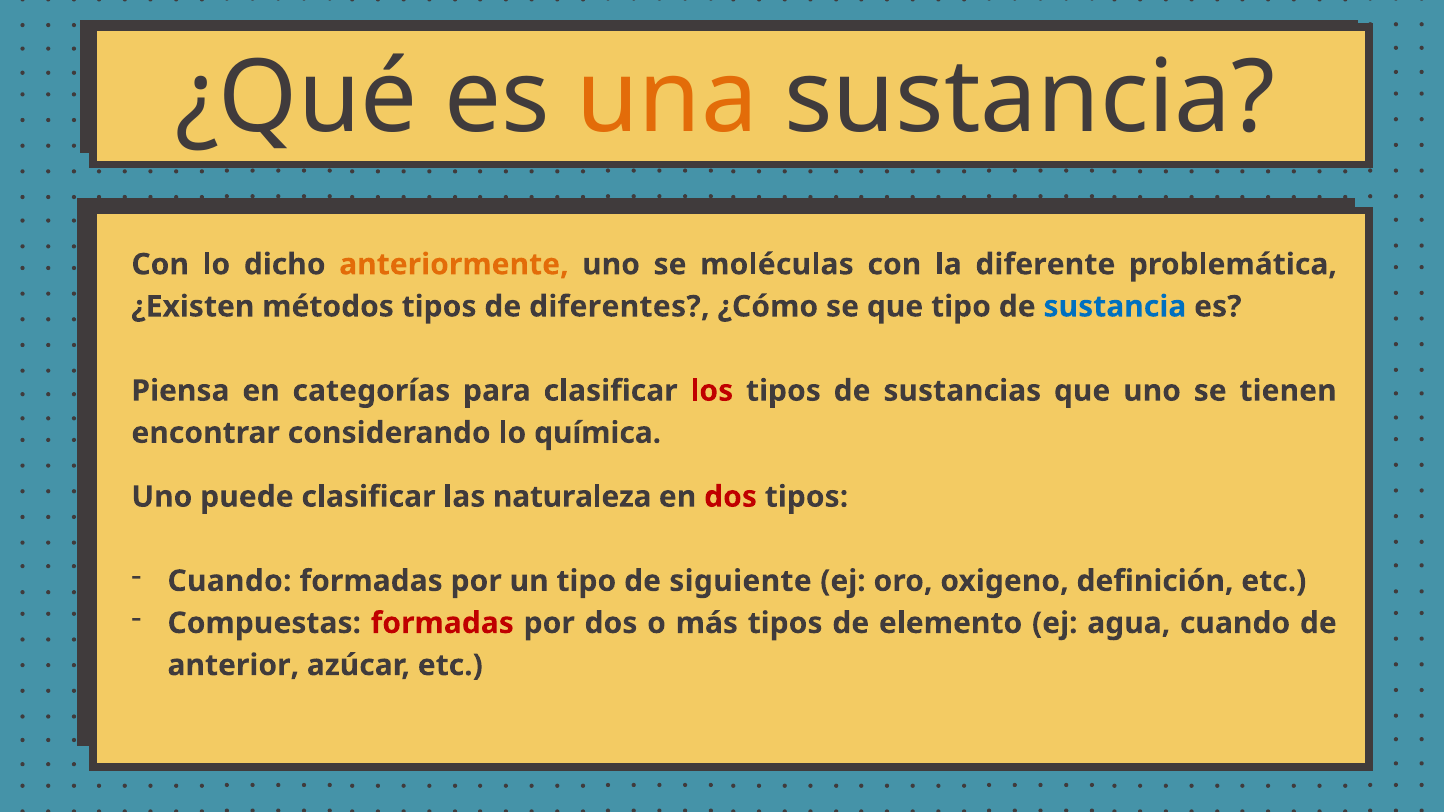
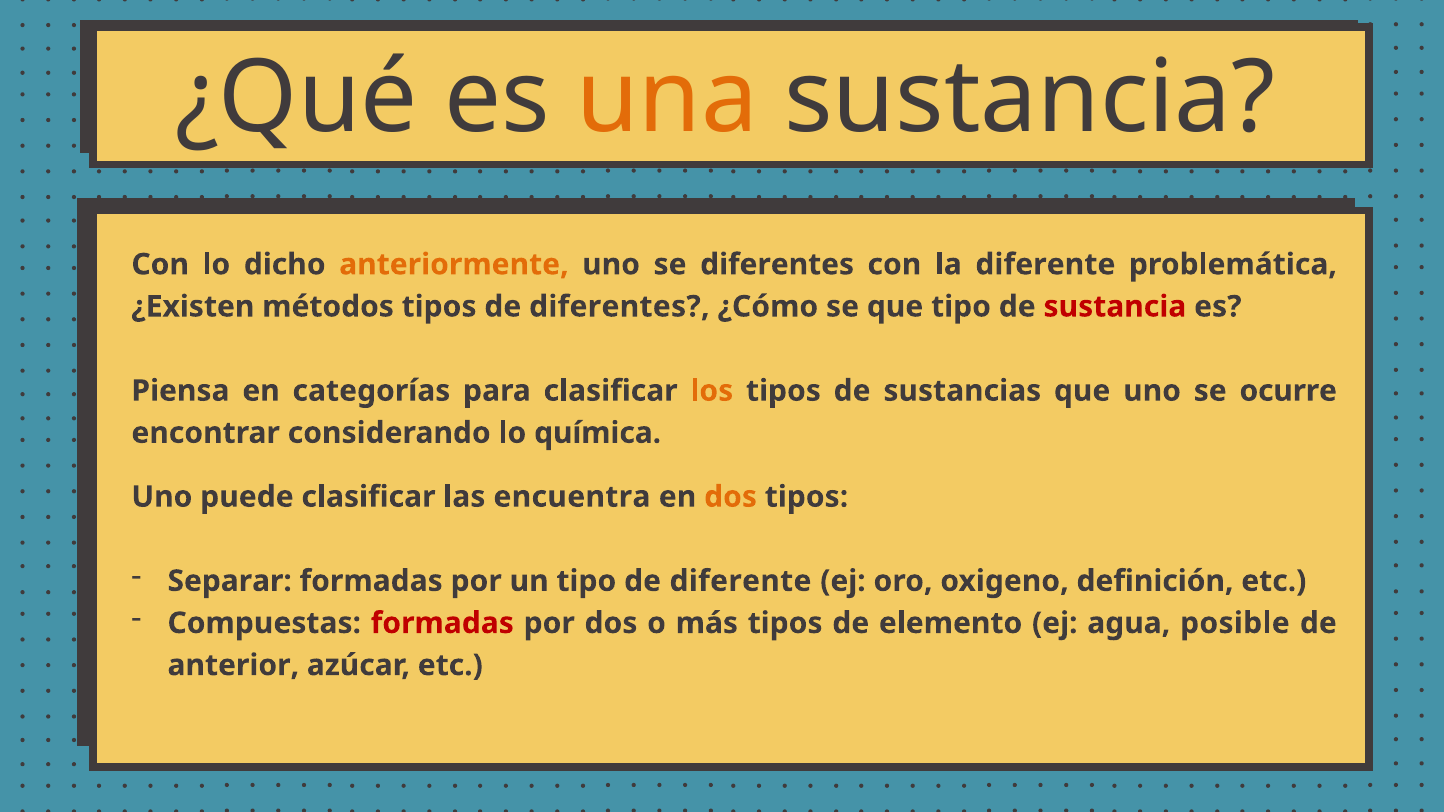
se moléculas: moléculas -> diferentes (777, 265)
sustancia colour: blue -> red (1115, 307)
los colour: red -> orange (712, 391)
tienen: tienen -> ocurre (1288, 391)
naturaleza: naturaleza -> encuentra (572, 497)
dos colour: red -> orange (731, 497)
Cuando: Cuando -> Separar (230, 581)
de siguiente: siguiente -> diferente (740, 581)
agua cuando: cuando -> posible (1235, 623)
